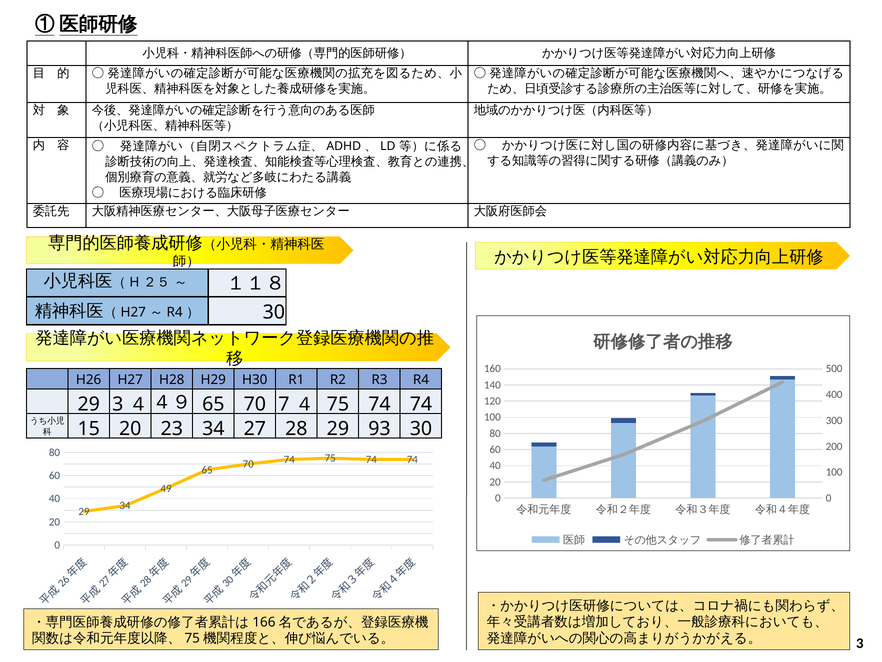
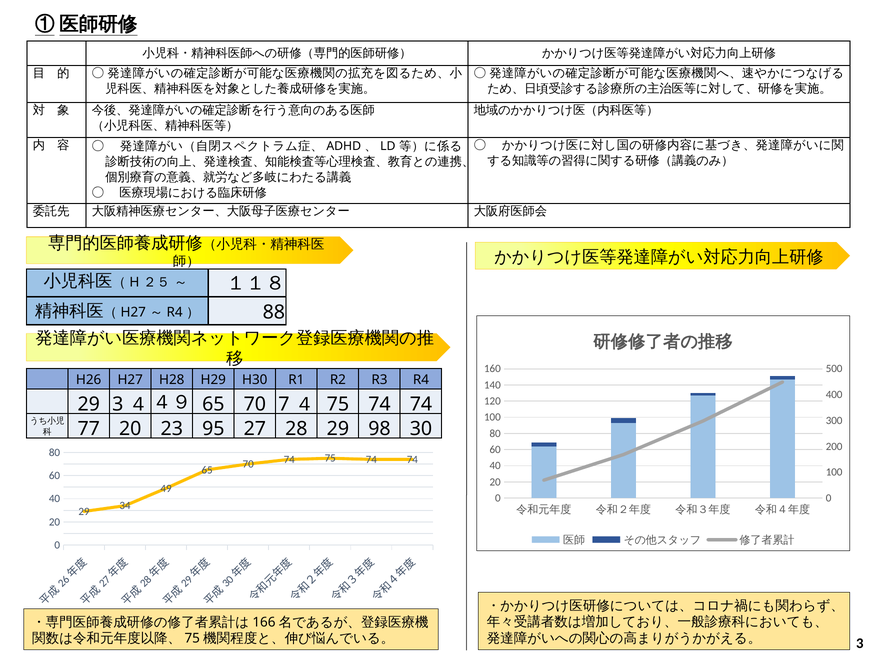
30: 30 -> 88 (274, 312)
15: 15 -> 77 (89, 429)
23 34: 34 -> 95 (213, 429)
93: 93 -> 98 (379, 429)
